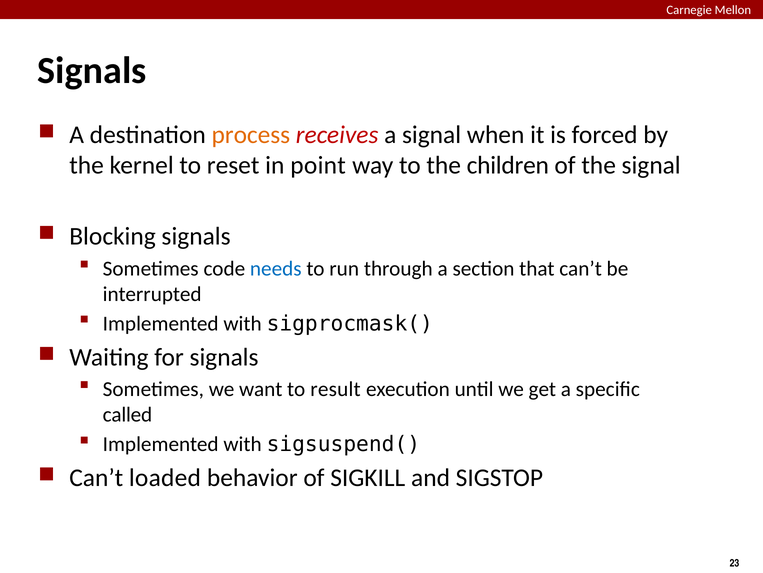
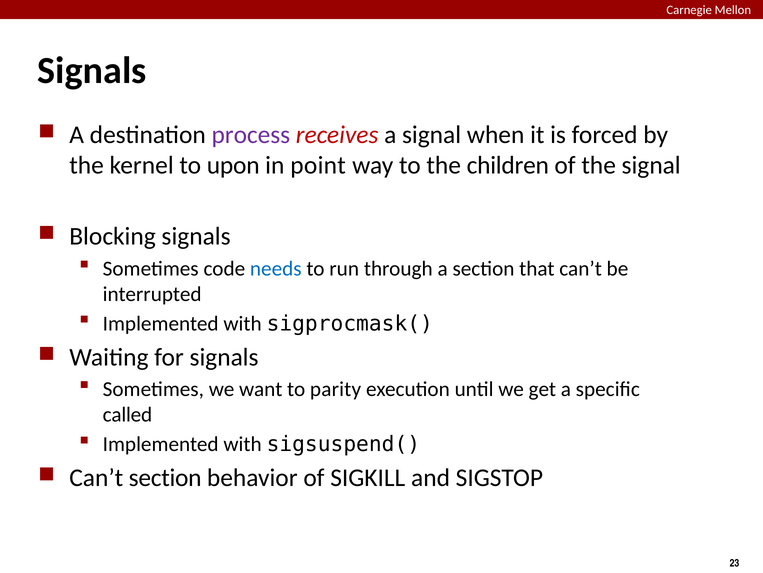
process colour: orange -> purple (251, 135)
reset: reset -> upon (233, 165)
result: result -> parity (336, 389)
Can’t loaded: loaded -> section (165, 477)
